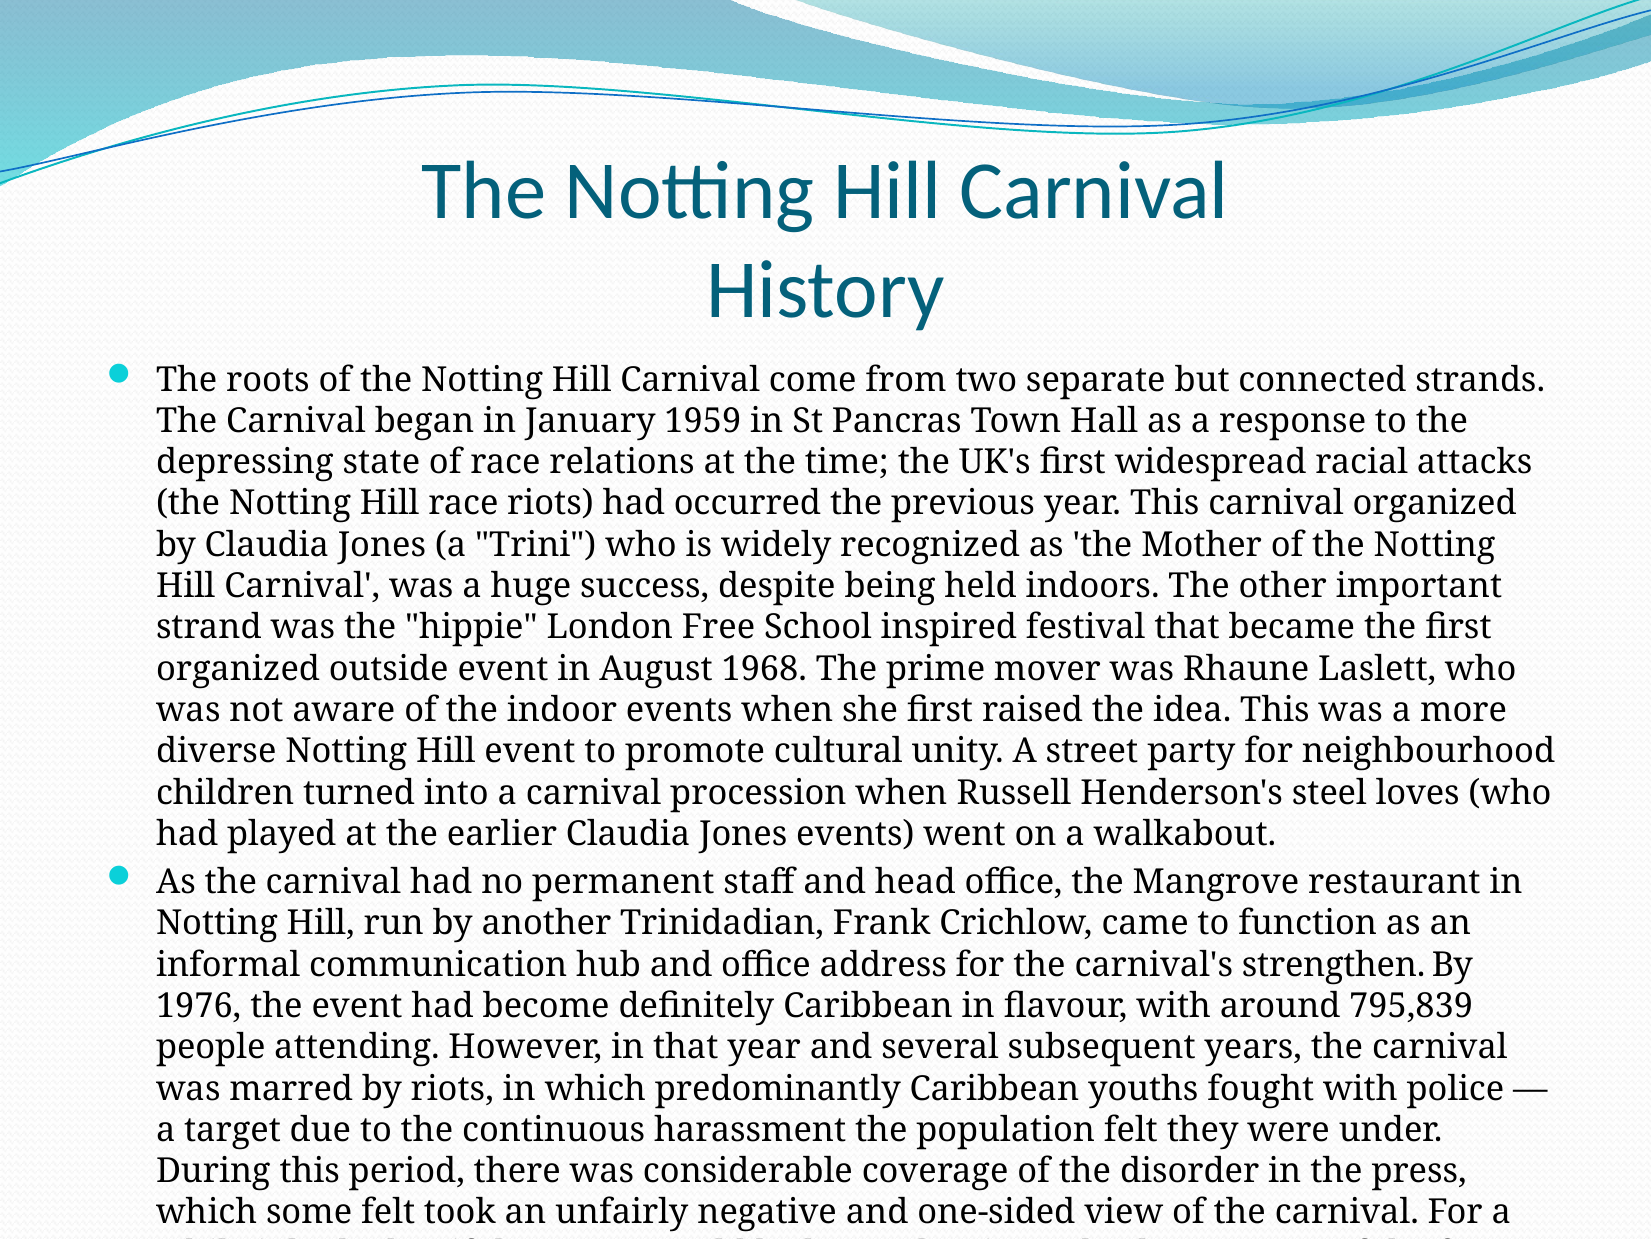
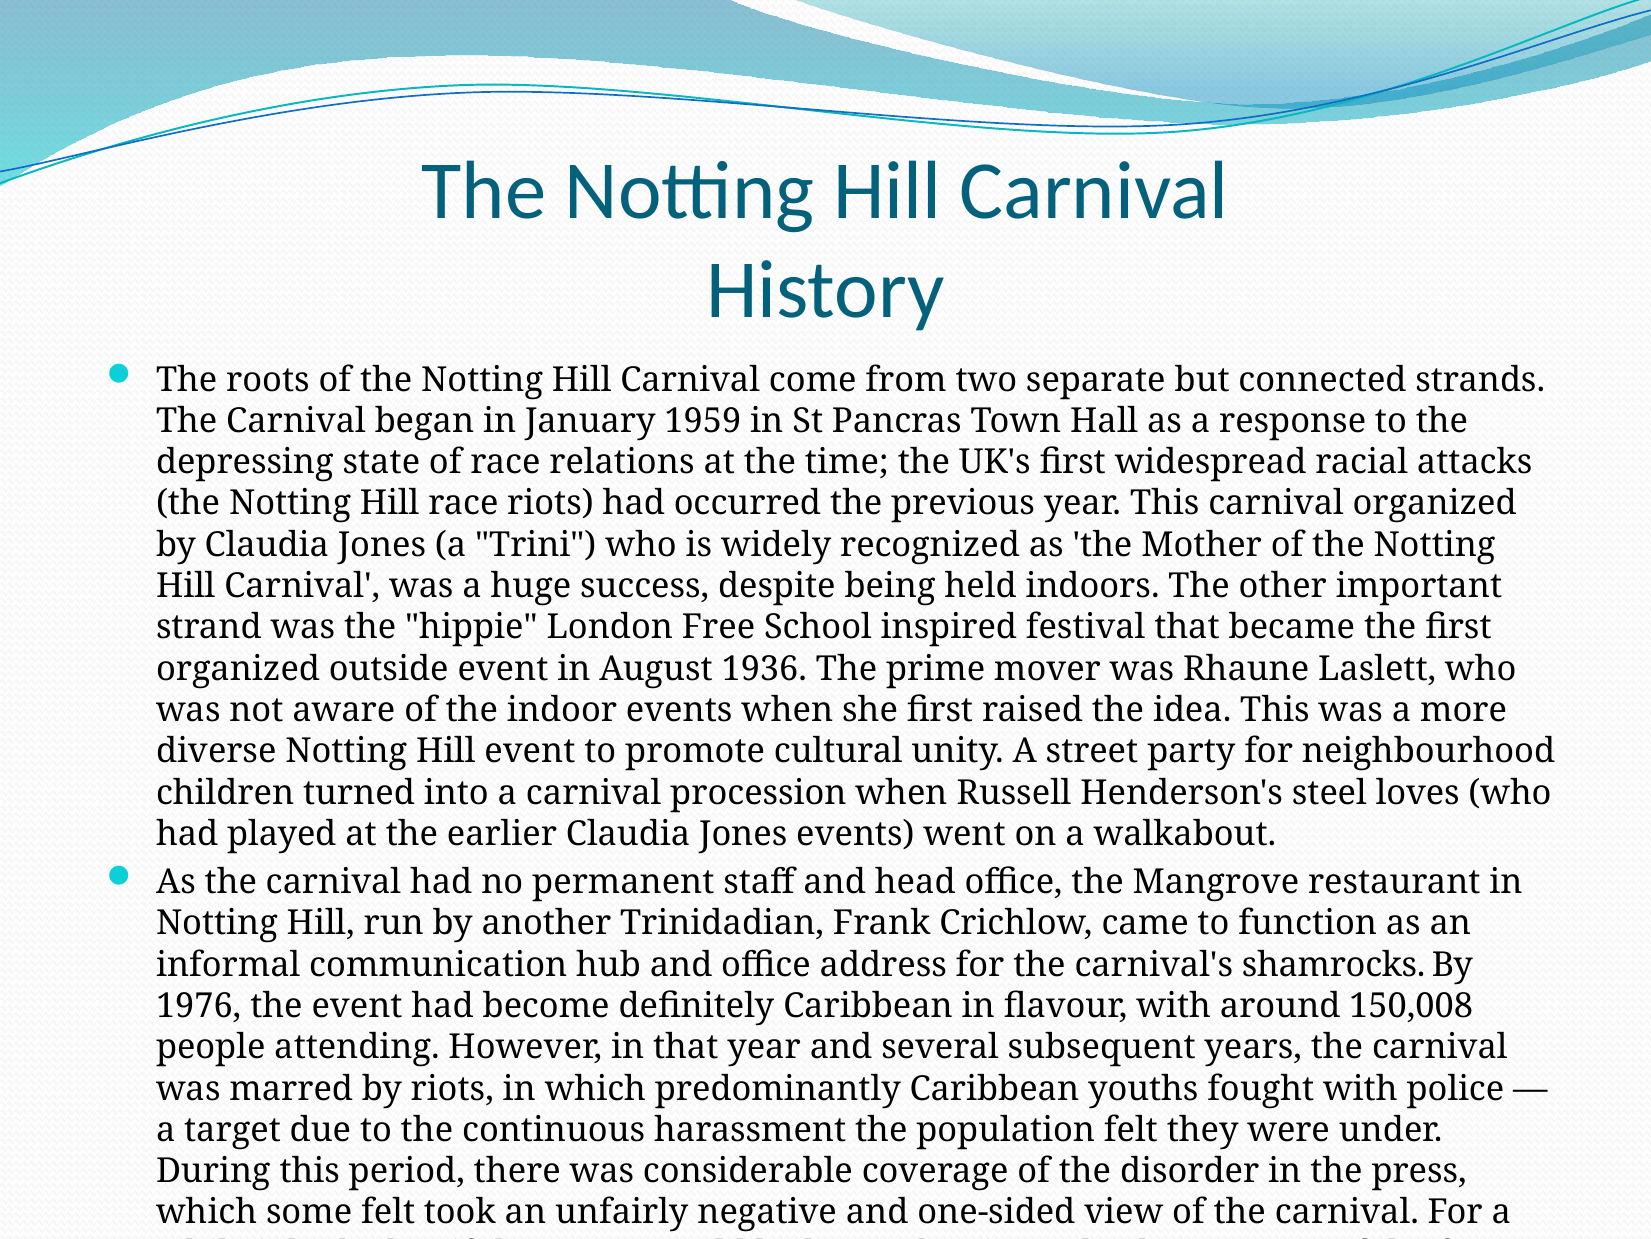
1968: 1968 -> 1936 (764, 668)
strengthen: strengthen -> shamrocks (1334, 964)
795,839: 795,839 -> 150,008 (1411, 1005)
